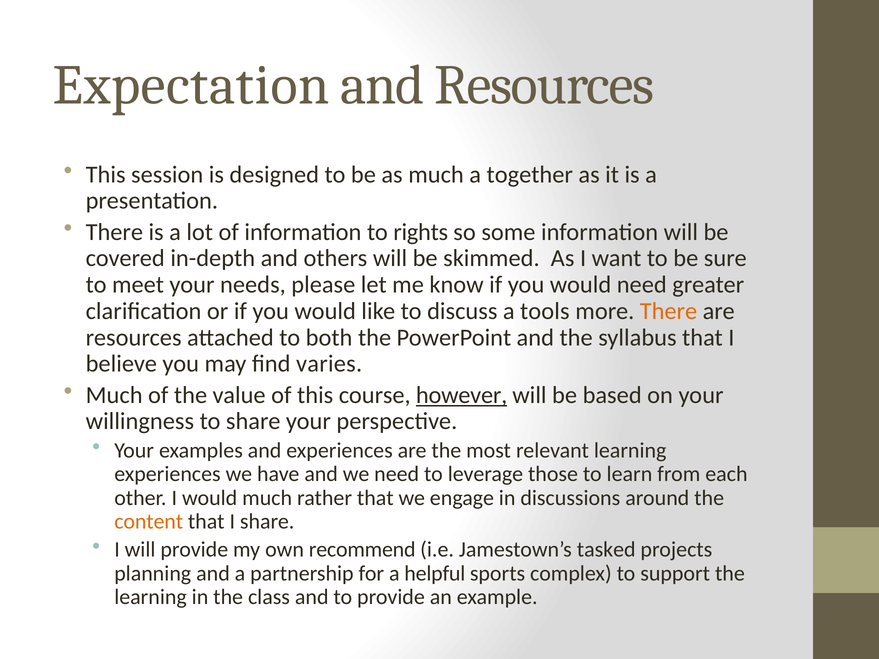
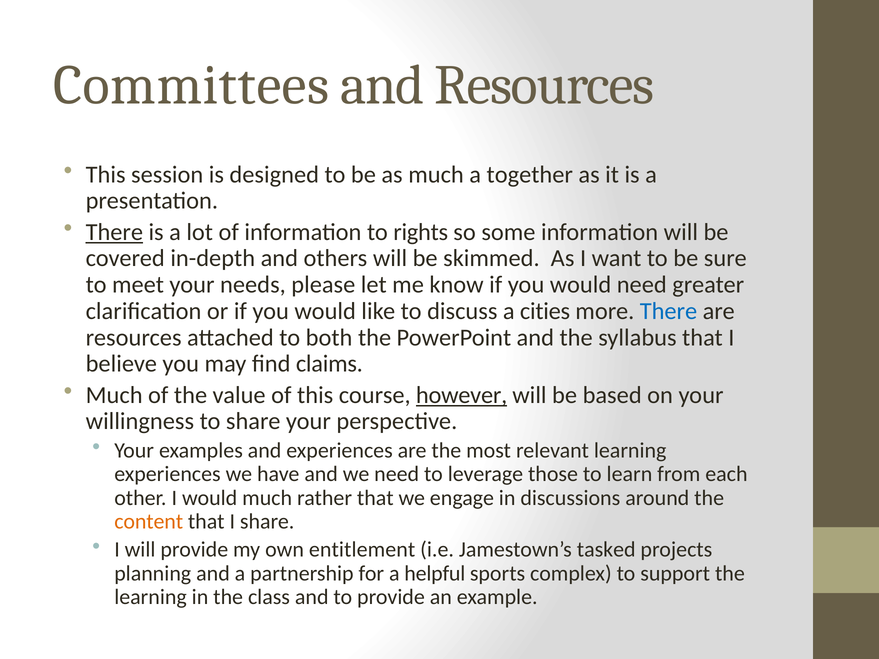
Expectation: Expectation -> Committees (191, 85)
There underline: none -> present (114, 232)
tools: tools -> cities (545, 311)
There colour: orange -> blue (669, 311)
varies: varies -> claims (329, 364)
recommend: recommend -> entitlement (362, 550)
